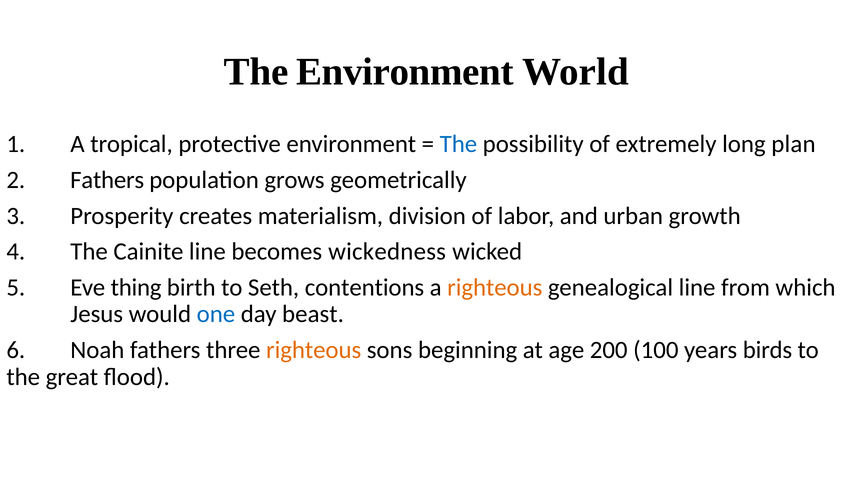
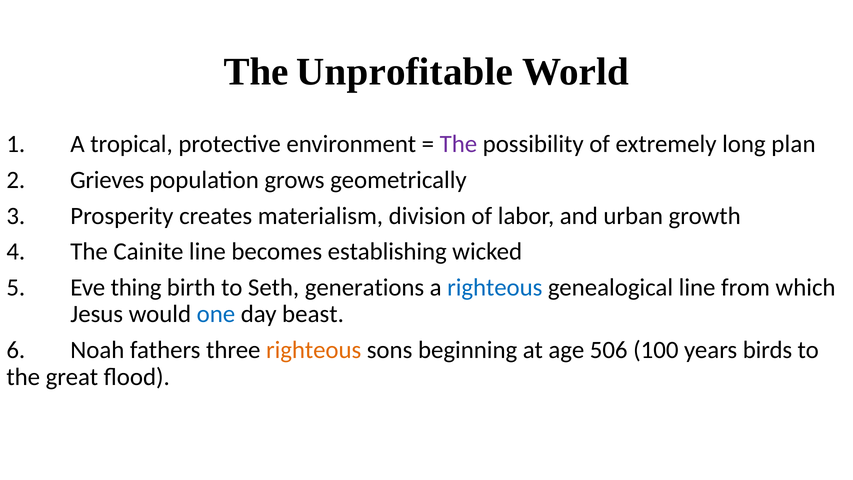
The Environment: Environment -> Unprofitable (405, 72)
The colour: blue -> purple (458, 144)
2 Fathers: Fathers -> Grieves (107, 180)
wickedness: wickedness -> establishing (387, 252)
contentions: contentions -> generations (364, 287)
righteous colour: orange -> blue (495, 287)
200: 200 -> 506 (609, 350)
